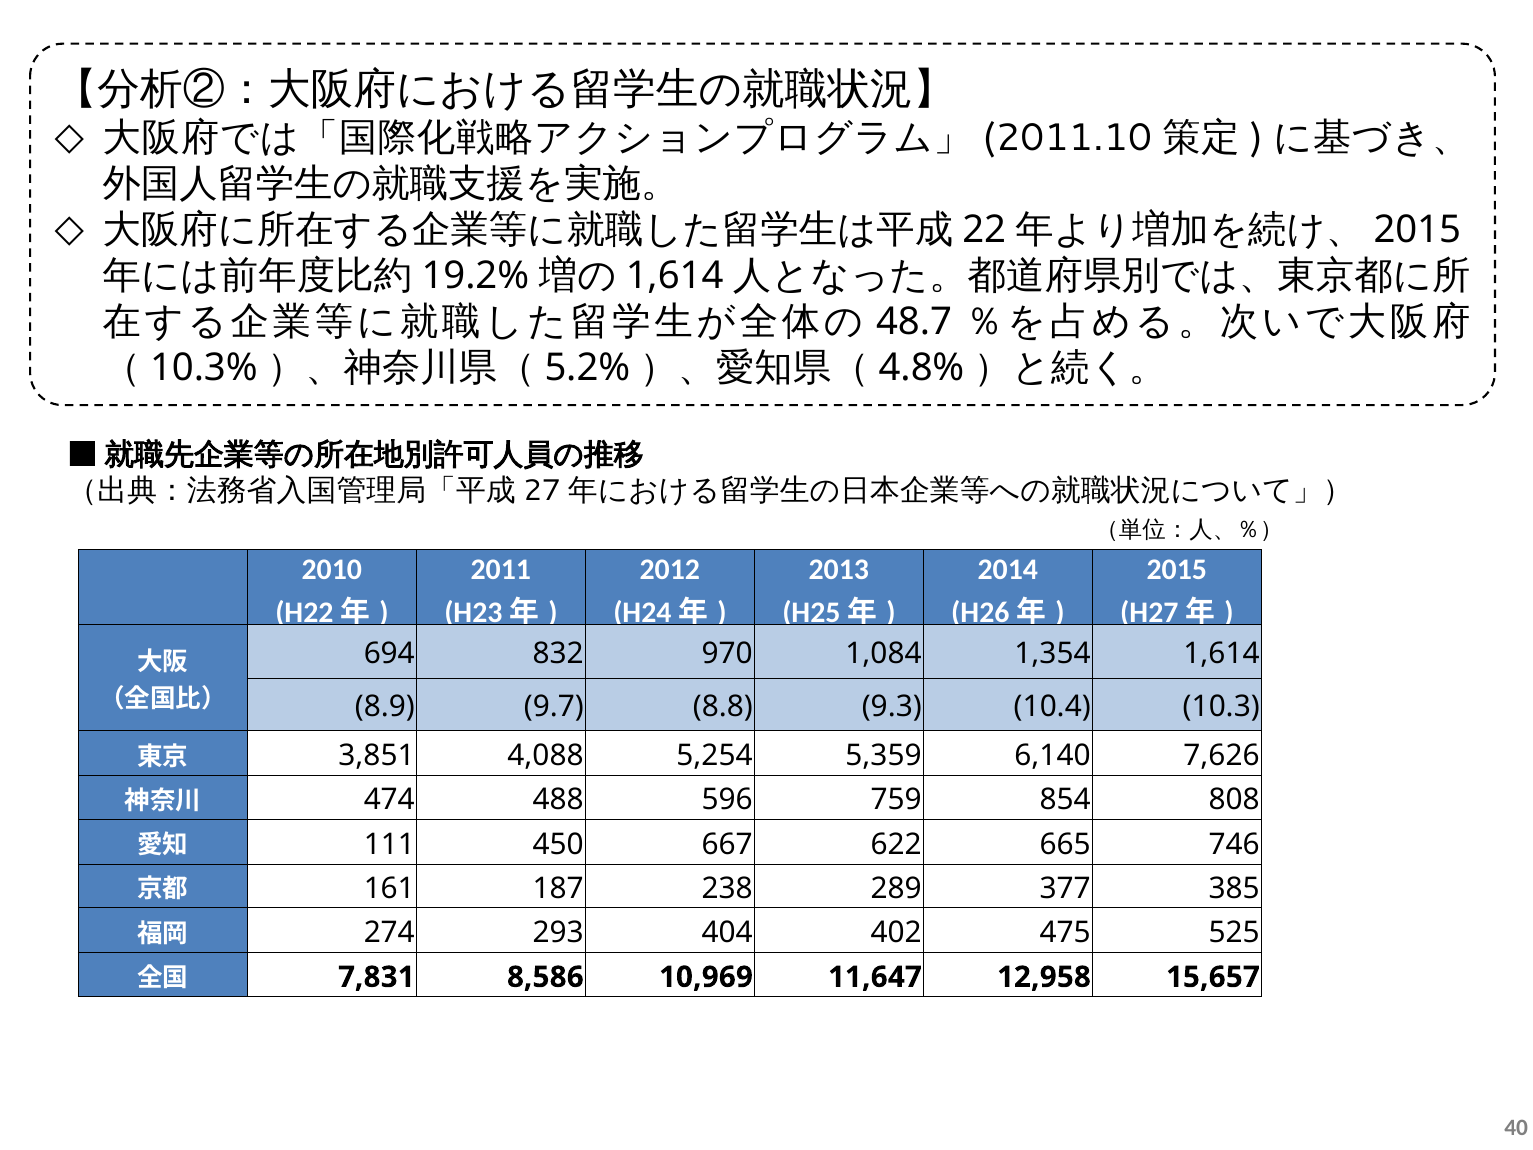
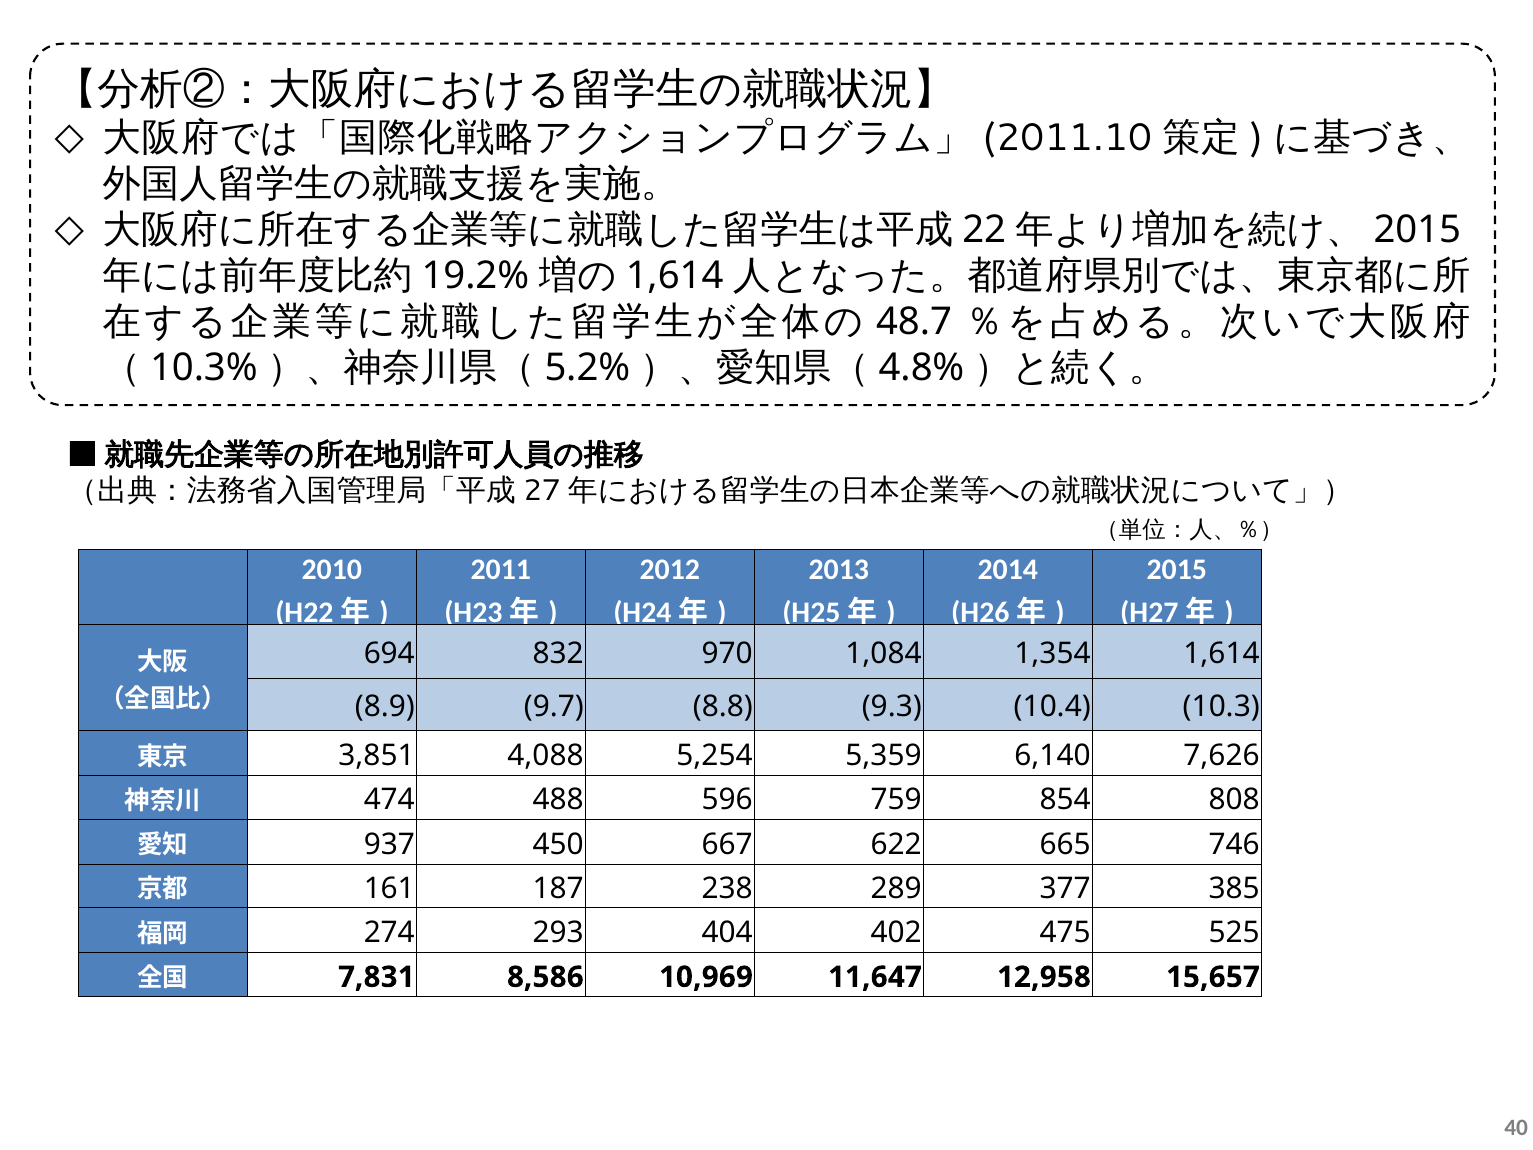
111: 111 -> 937 (389, 844)
